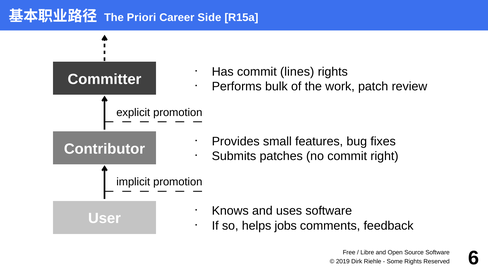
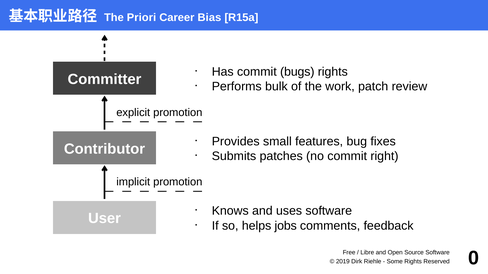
Side: Side -> Bias (209, 17)
lines: lines -> bugs (297, 72)
6: 6 -> 0 (474, 258)
